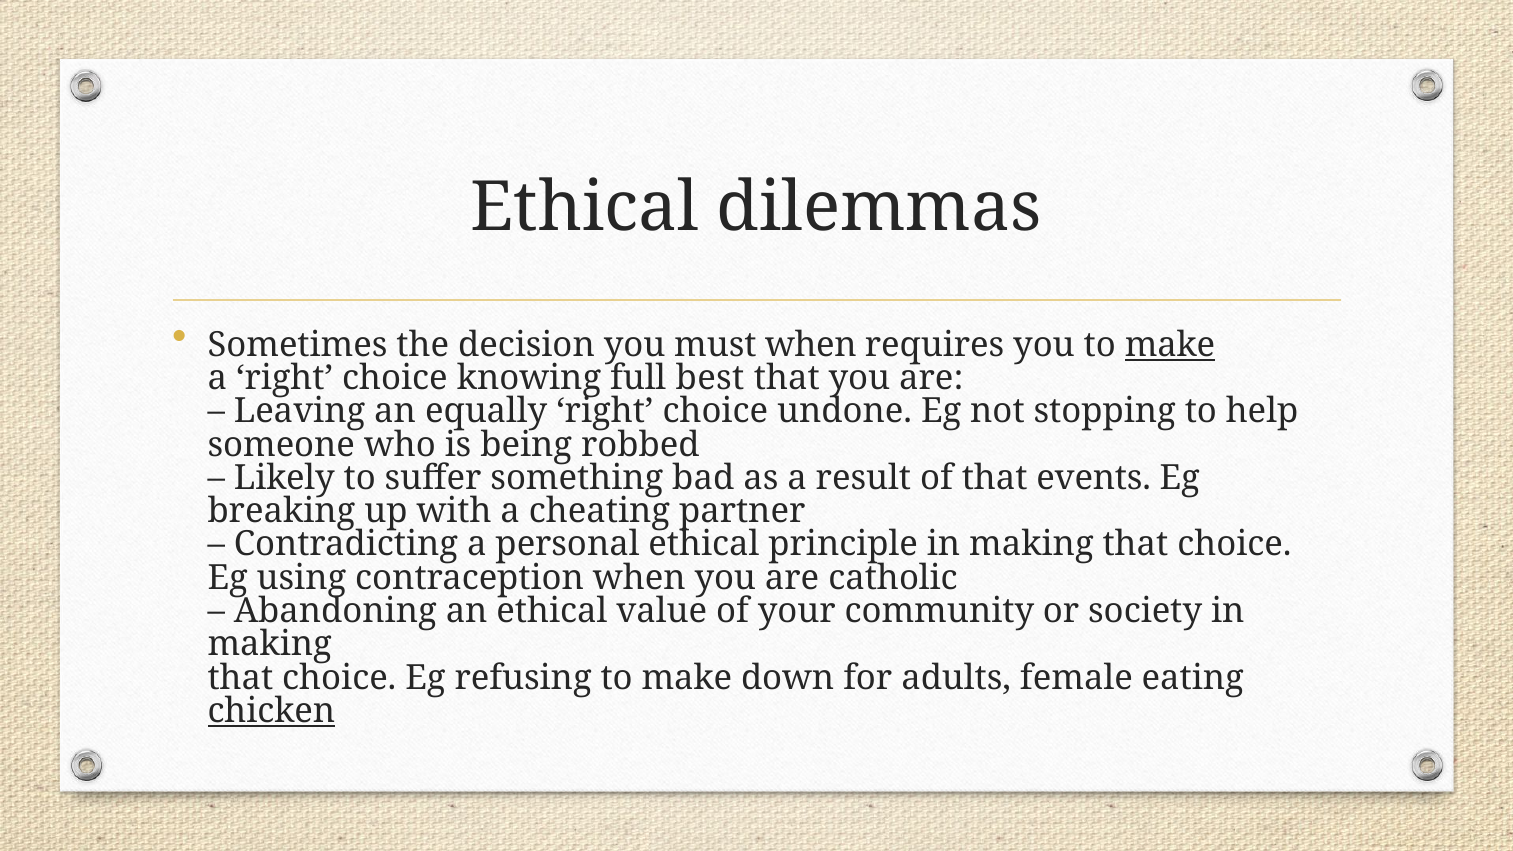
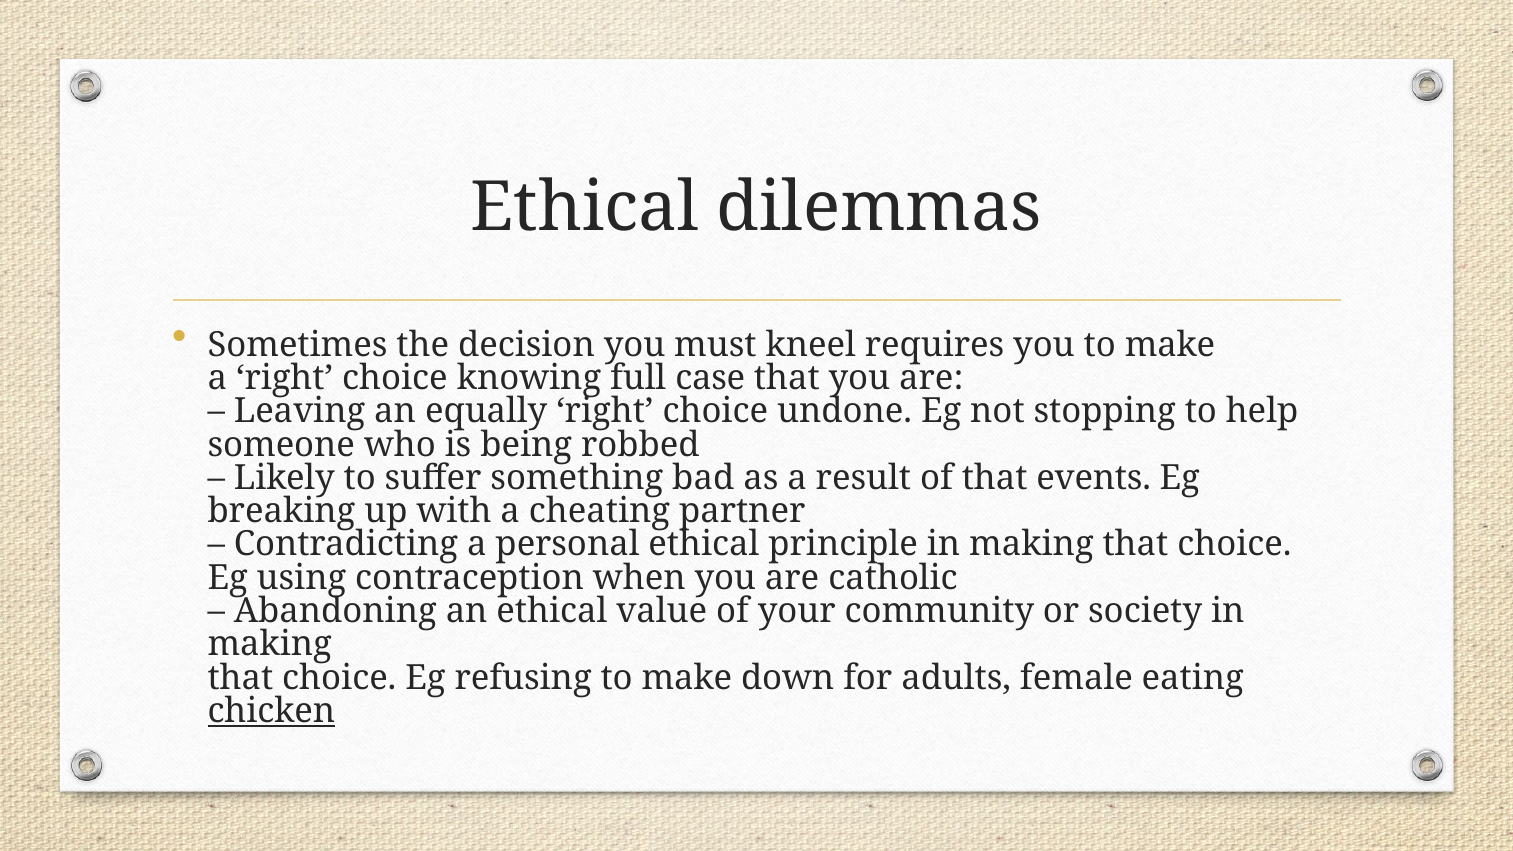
must when: when -> kneel (811, 345)
make underline: present -> none (1170, 345)
best: best -> case (710, 378)
